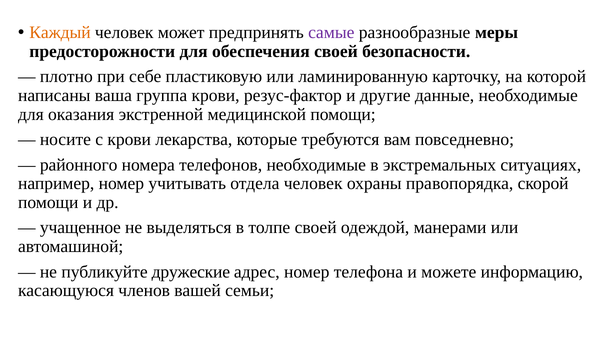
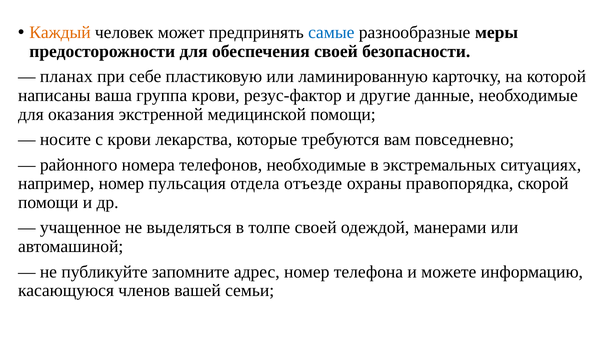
самые colour: purple -> blue (331, 33)
плотно: плотно -> планах (66, 77)
учитывать: учитывать -> пульсация (187, 184)
отдела человек: человек -> отъезде (313, 184)
дружеские: дружеские -> запомните (191, 272)
